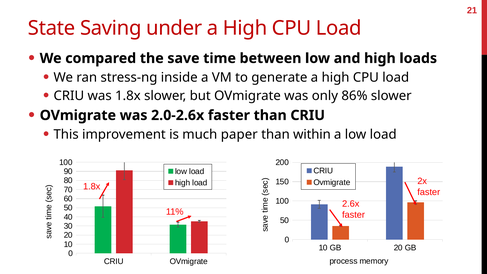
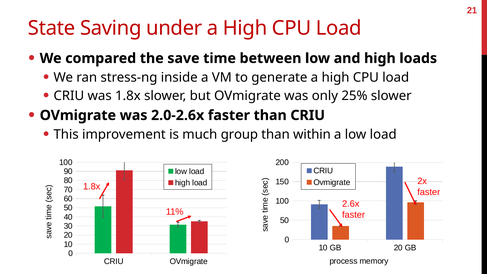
86%: 86% -> 25% (354, 96)
paper: paper -> group (239, 134)
